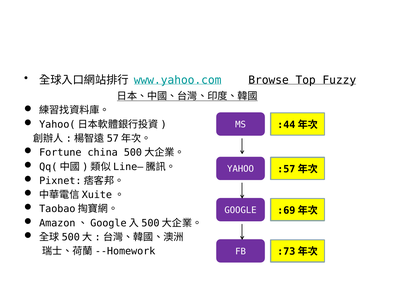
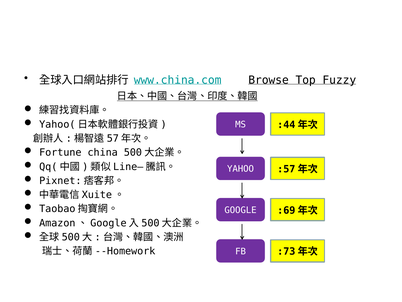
www.yahoo.com: www.yahoo.com -> www.china.com (178, 80)
